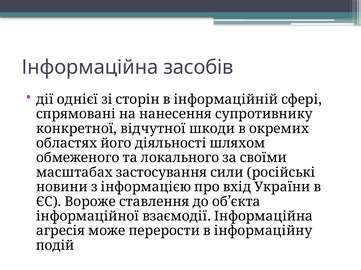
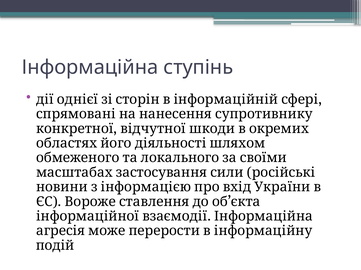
засобів: засобів -> ступінь (198, 68)
